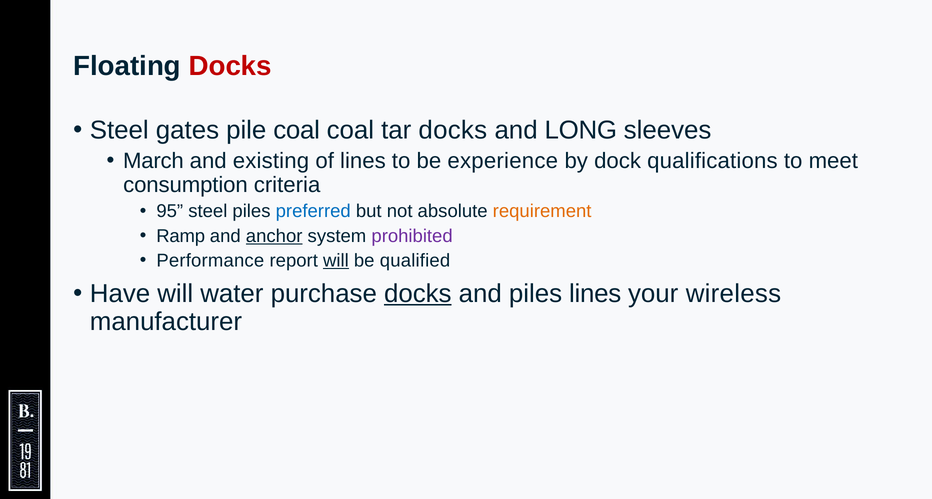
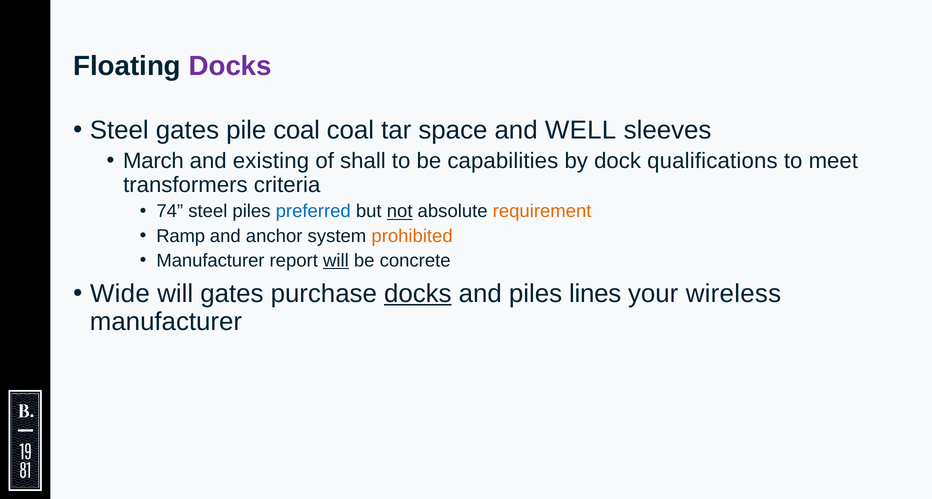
Docks colour: red -> purple (230, 66)
tar docks: docks -> space (453, 130)
LONG: LONG -> WELL (581, 130)
of lines: lines -> shall (363, 161)
experience: experience -> capabilities (503, 161)
consumption: consumption -> transformers (185, 185)
95: 95 -> 74 (170, 211)
not underline: none -> present (400, 211)
anchor underline: present -> none (274, 236)
prohibited colour: purple -> orange (412, 236)
Performance: Performance -> Manufacturer (210, 261)
qualified: qualified -> concrete (415, 261)
Have: Have -> Wide (120, 294)
will water: water -> gates (232, 294)
